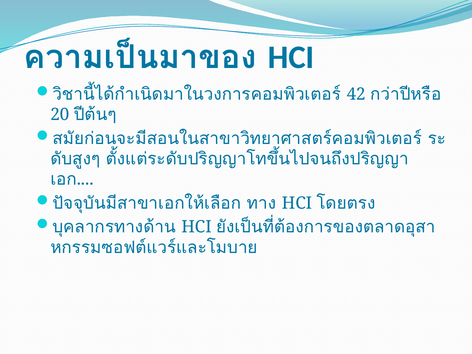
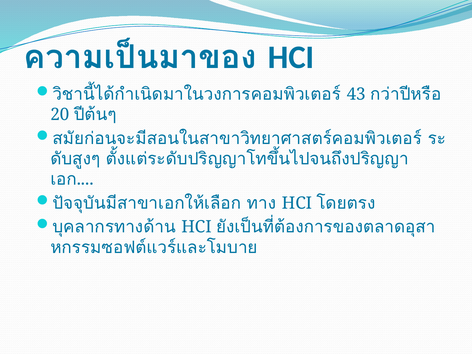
42: 42 -> 43 (356, 94)
